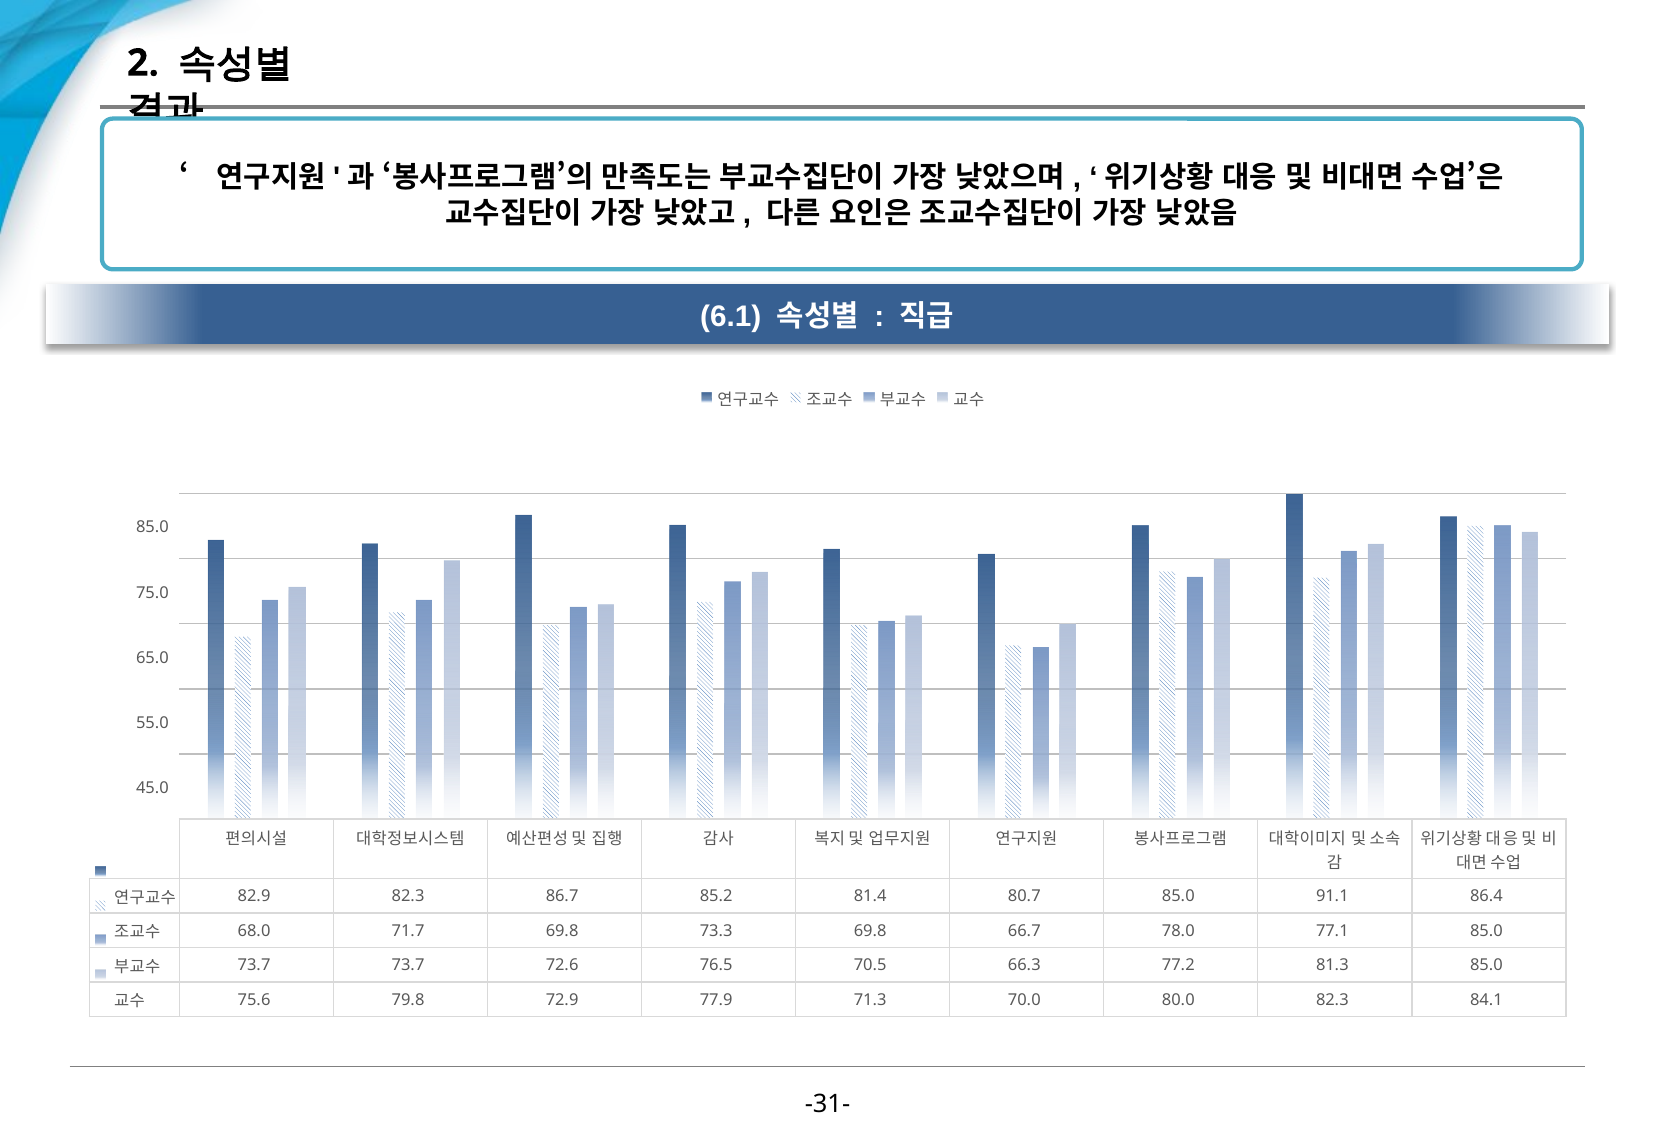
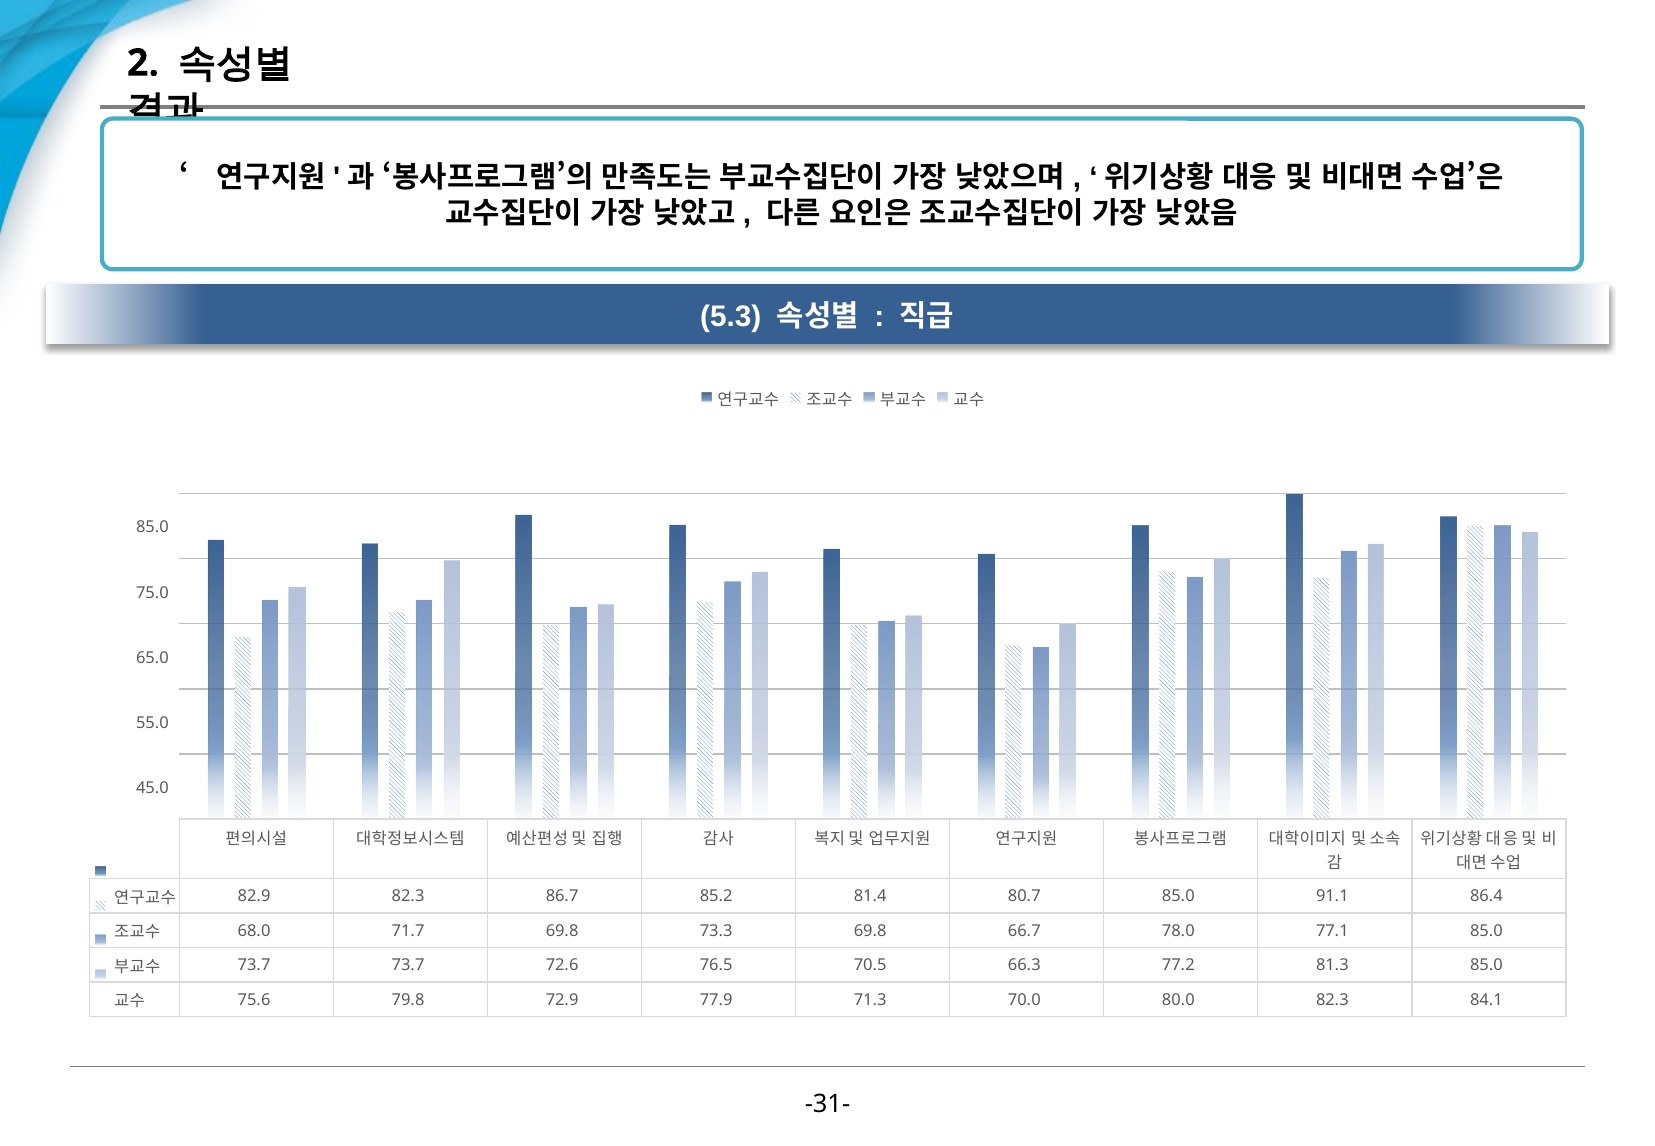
6.1: 6.1 -> 5.3 (731, 316)
